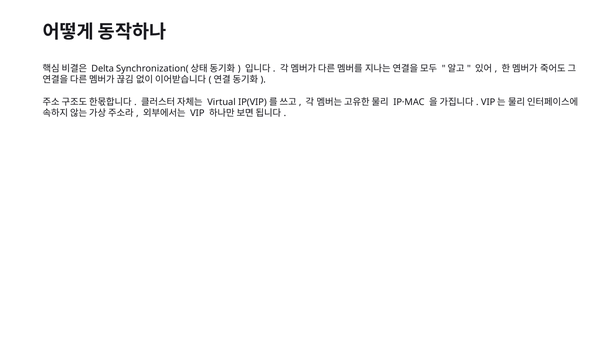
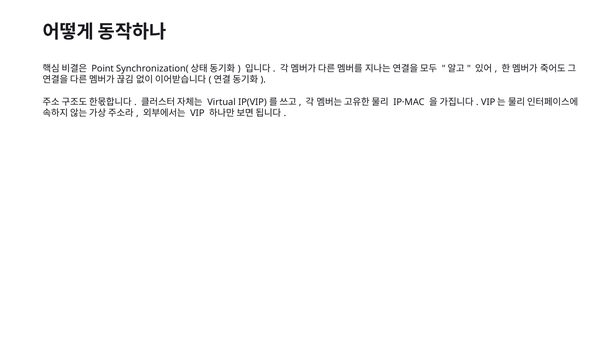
Delta: Delta -> Point (103, 69)
